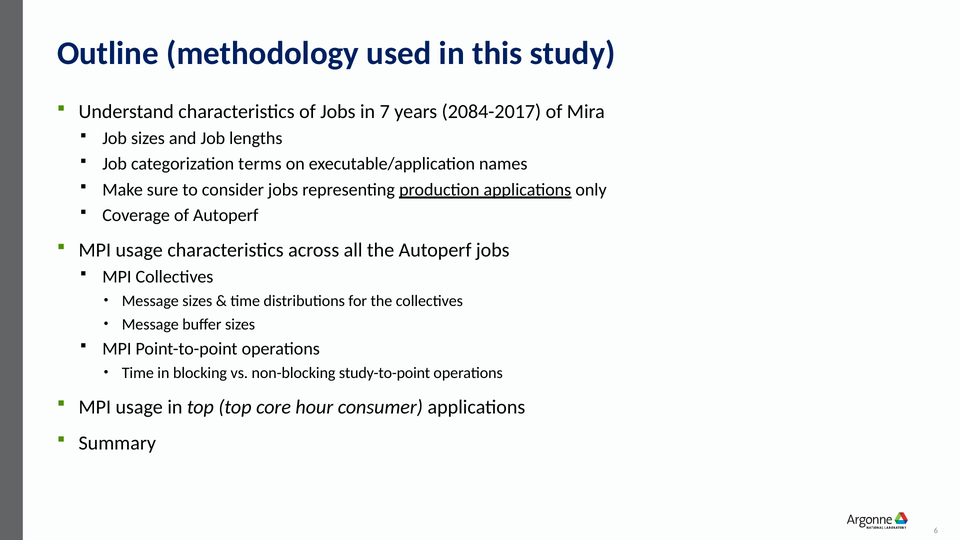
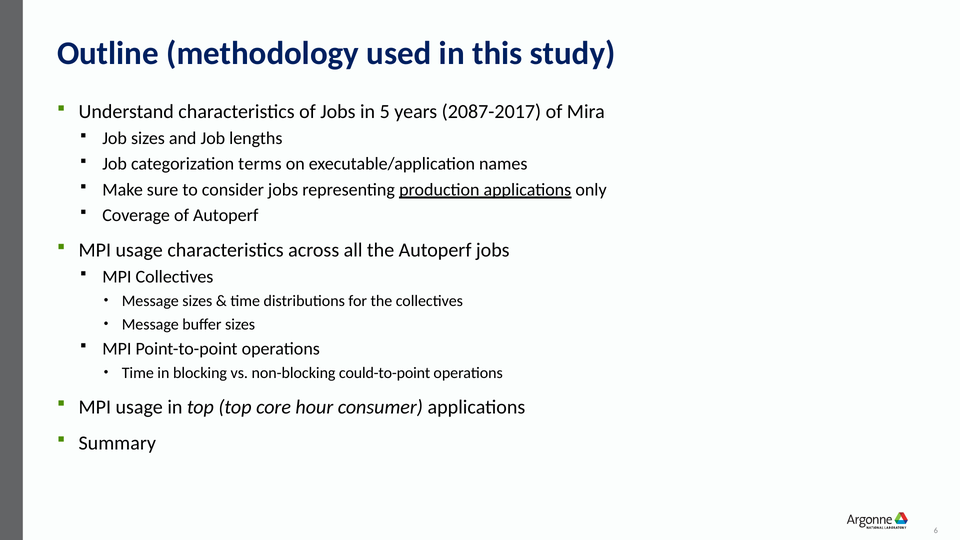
7: 7 -> 5 (385, 112)
2084-2017: 2084-2017 -> 2087-2017 (491, 112)
study-to-point: study-to-point -> could-to-point (385, 373)
